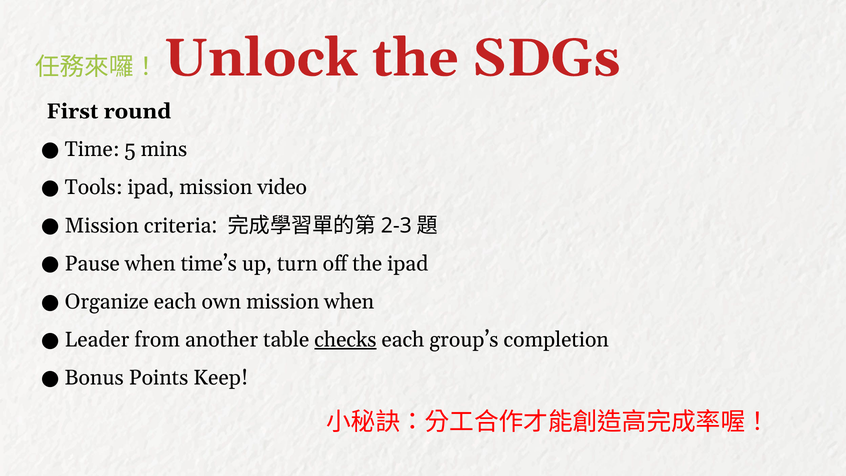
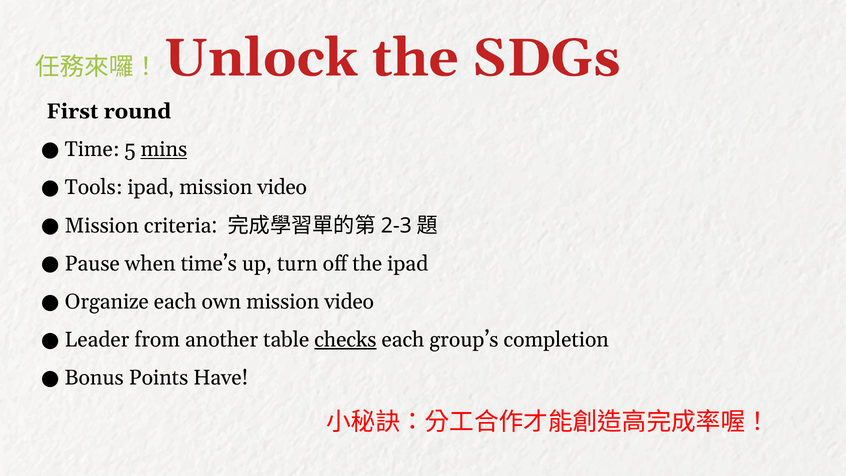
mins underline: none -> present (164, 149)
own mission when: when -> video (349, 302)
Keep: Keep -> Have (221, 378)
